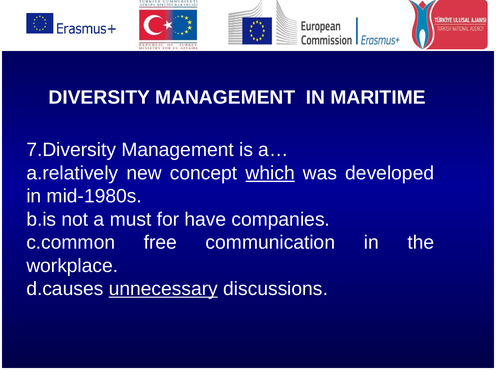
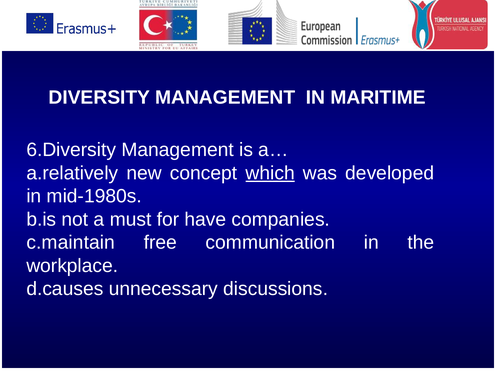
7.Diversity: 7.Diversity -> 6.Diversity (71, 150)
c.common: c.common -> c.maintain (71, 242)
unnecessary underline: present -> none (163, 289)
